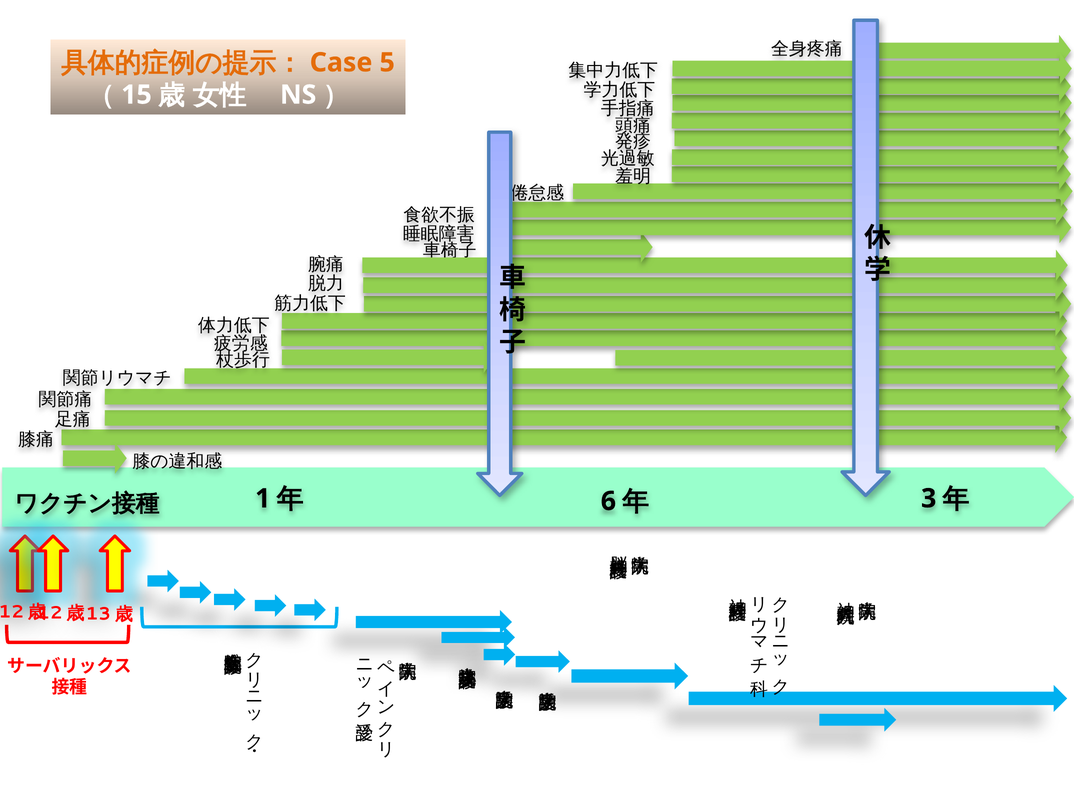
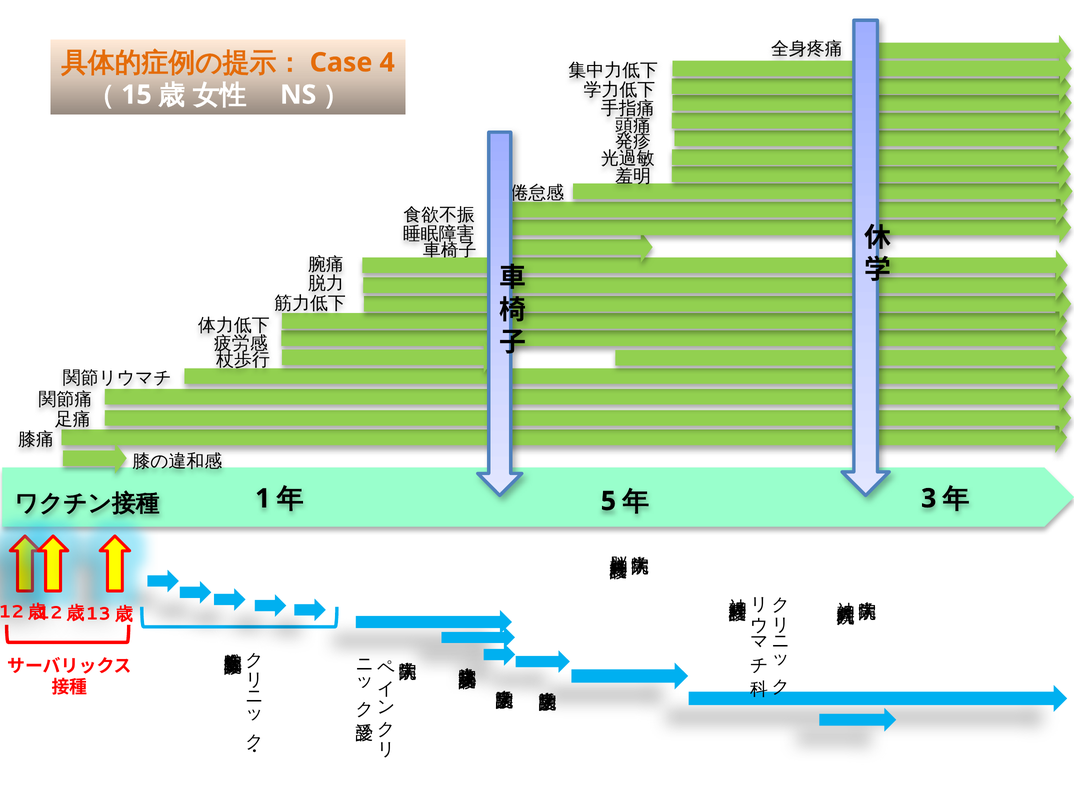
5: 5 -> 4 (387, 63)
6: 6 -> 5 (608, 501)
